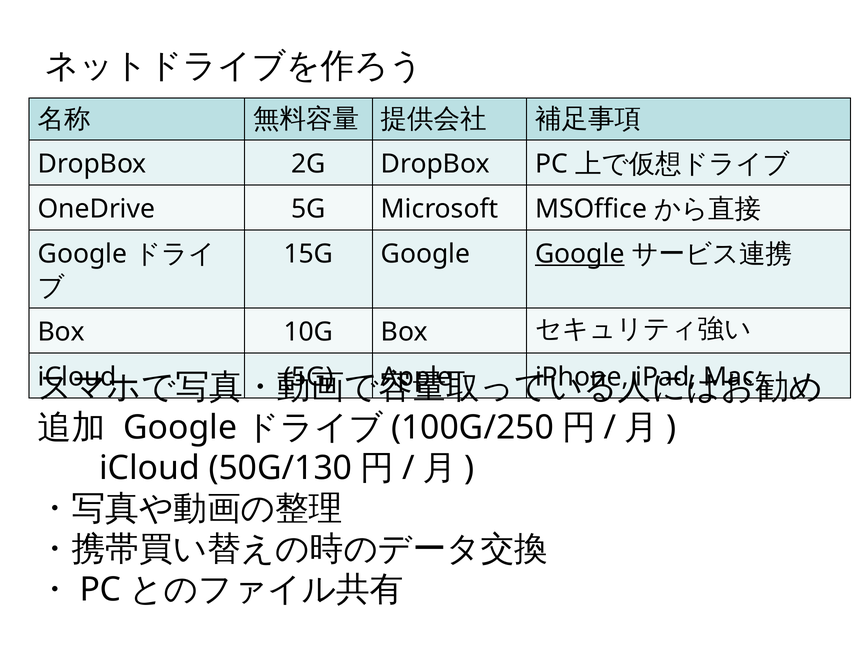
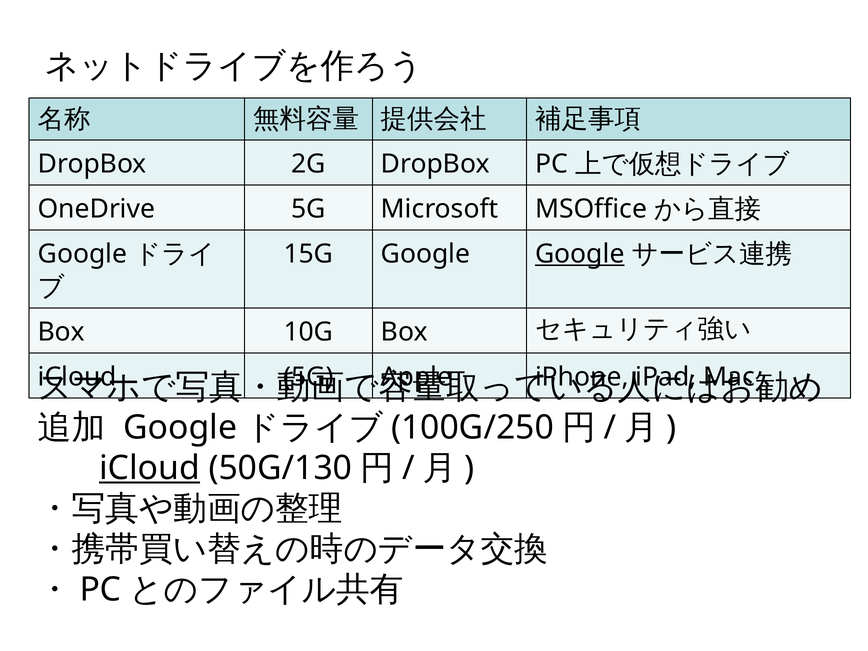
iCloud underline: none -> present (150, 468)
